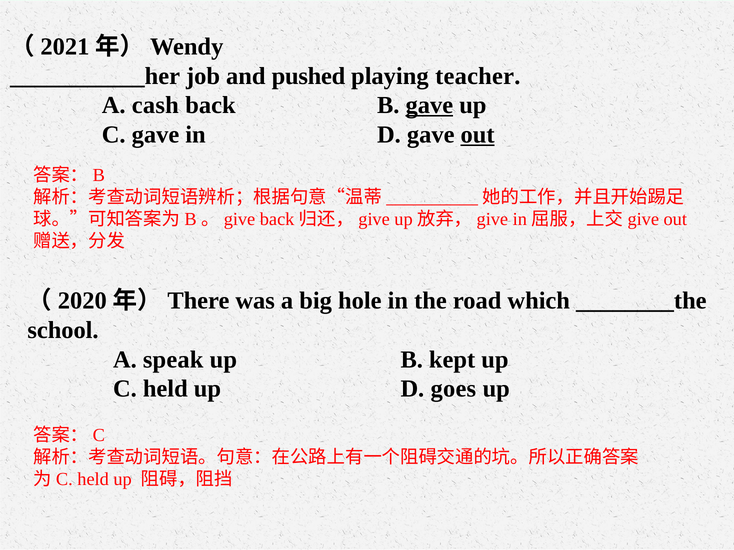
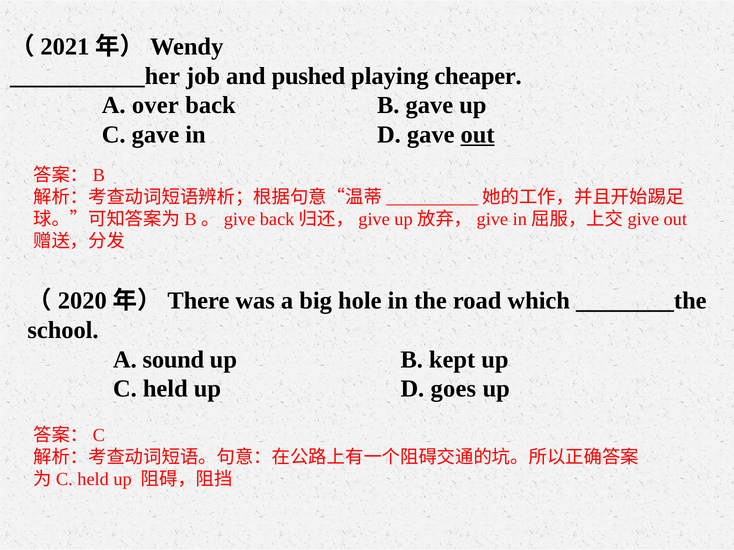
teacher: teacher -> cheaper (478, 76)
cash: cash -> over (155, 105)
gave underline: present -> none (429, 105)
speak: speak -> sound (173, 360)
